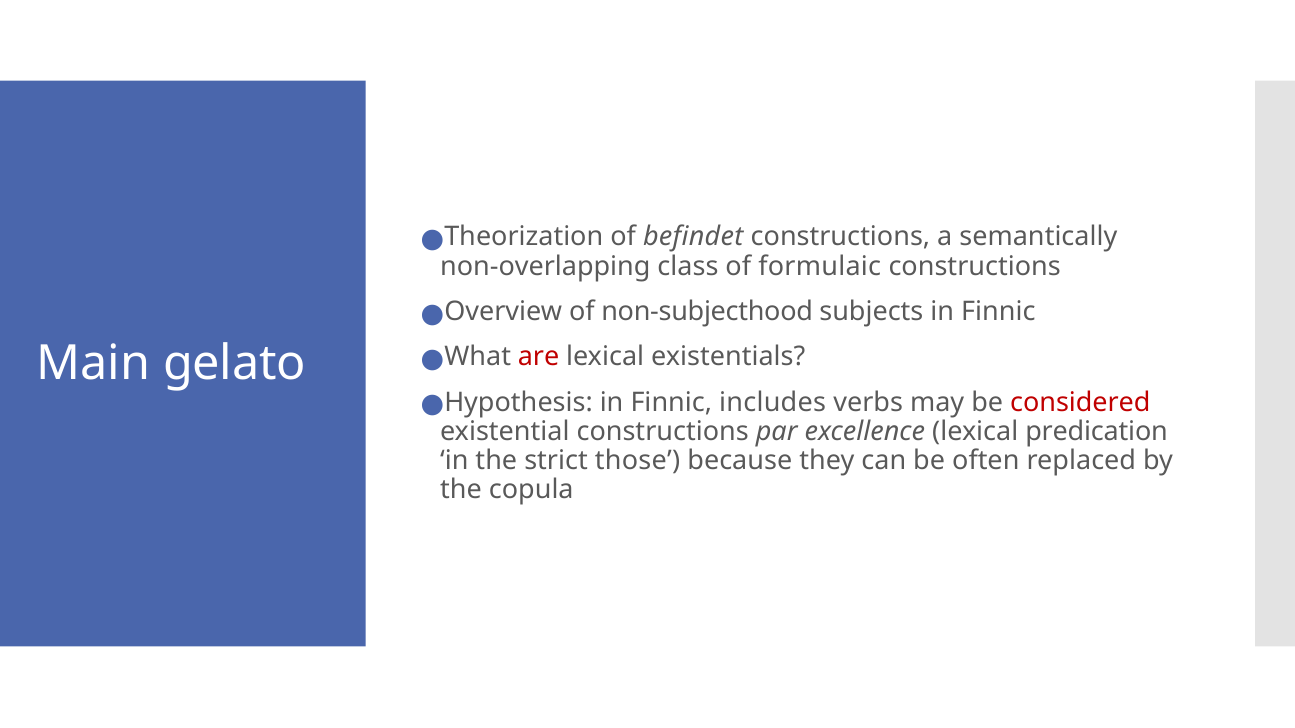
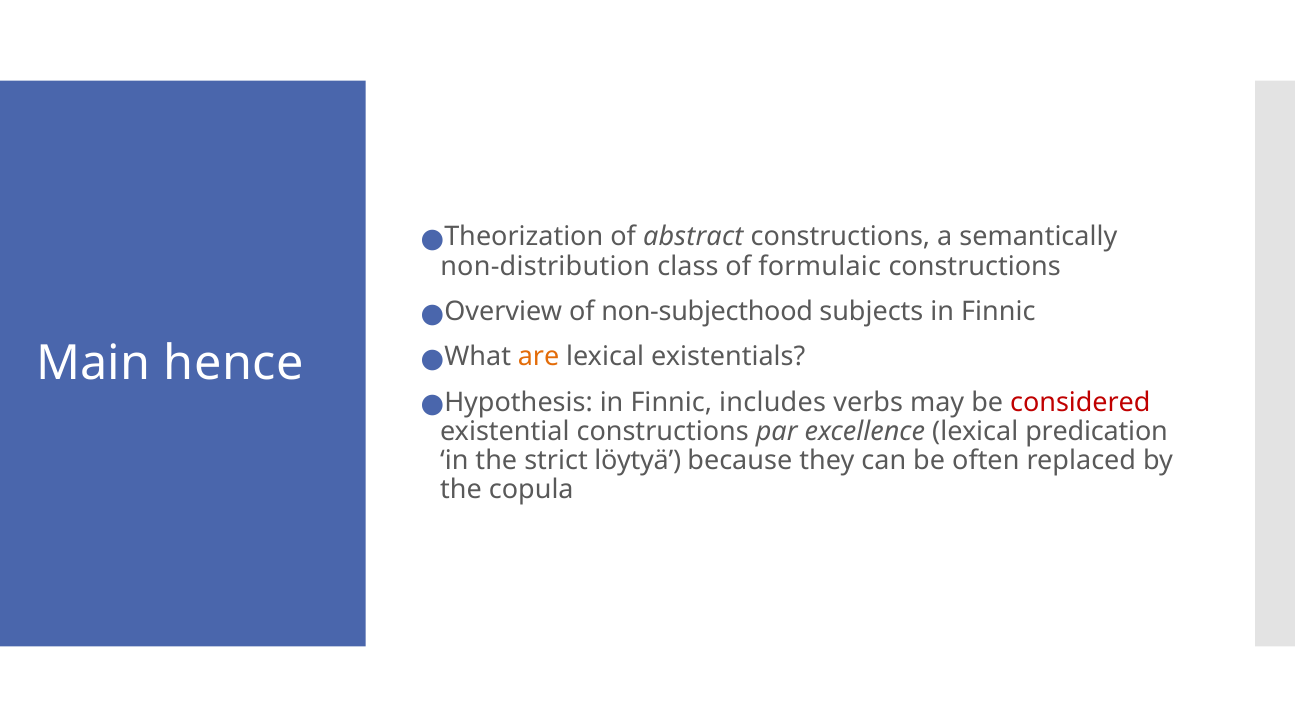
befindet: befindet -> abstract (693, 237)
non-overlapping: non-overlapping -> non-distribution (545, 266)
are colour: red -> orange (539, 357)
gelato: gelato -> hence (234, 363)
those: those -> löytyä (638, 461)
